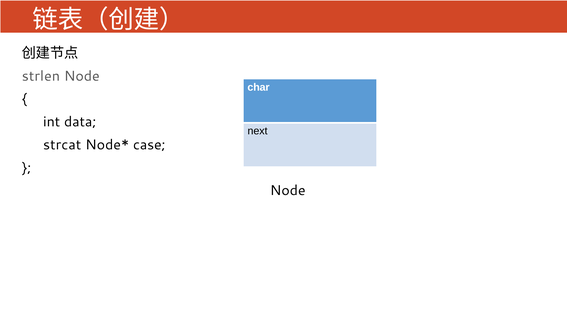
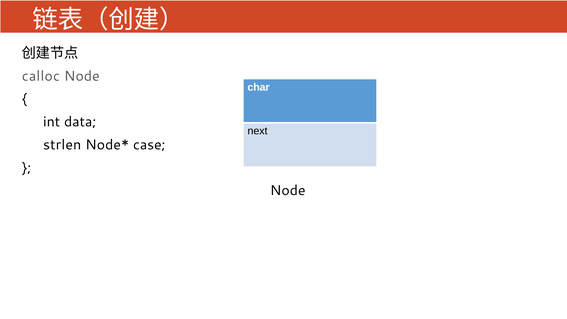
strlen: strlen -> calloc (41, 76)
strcat: strcat -> strlen (62, 145)
